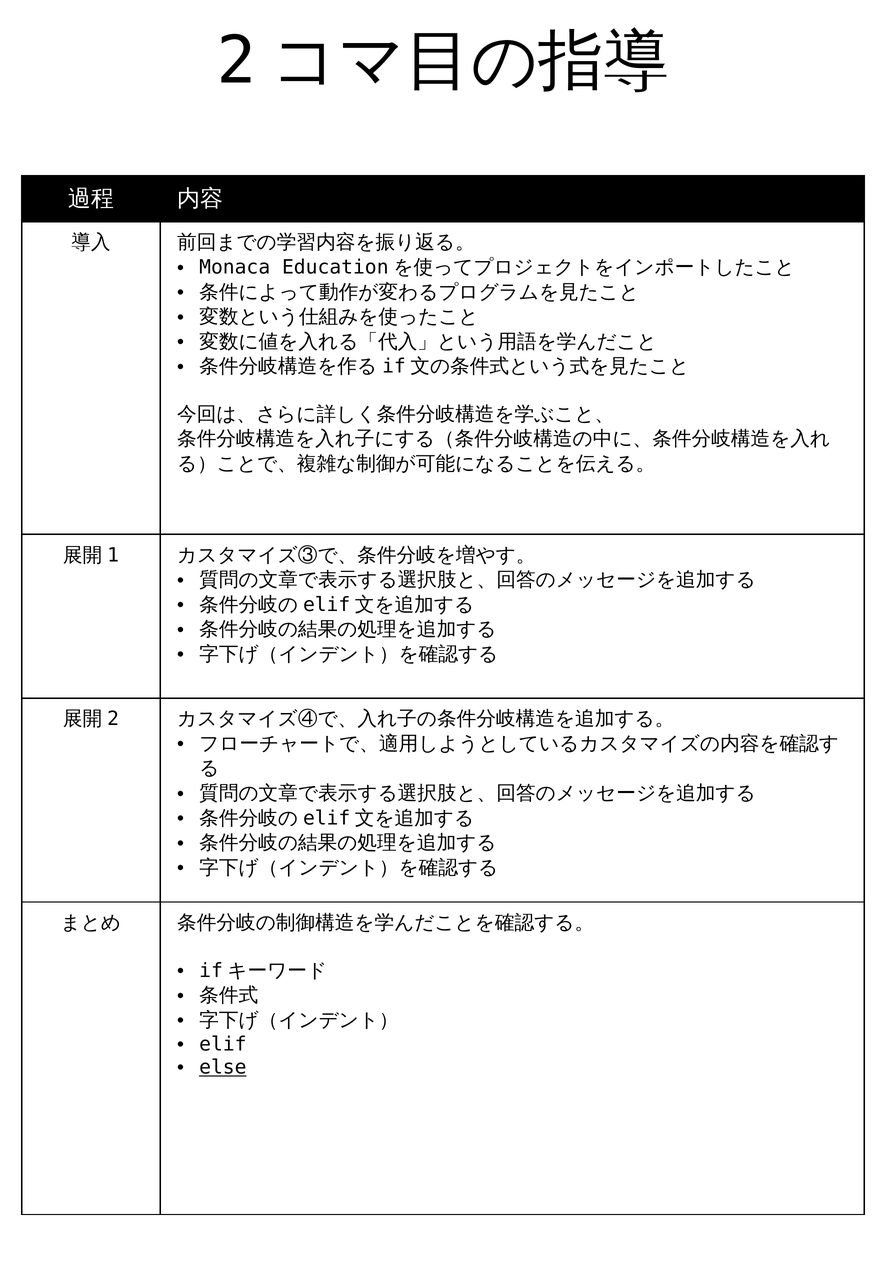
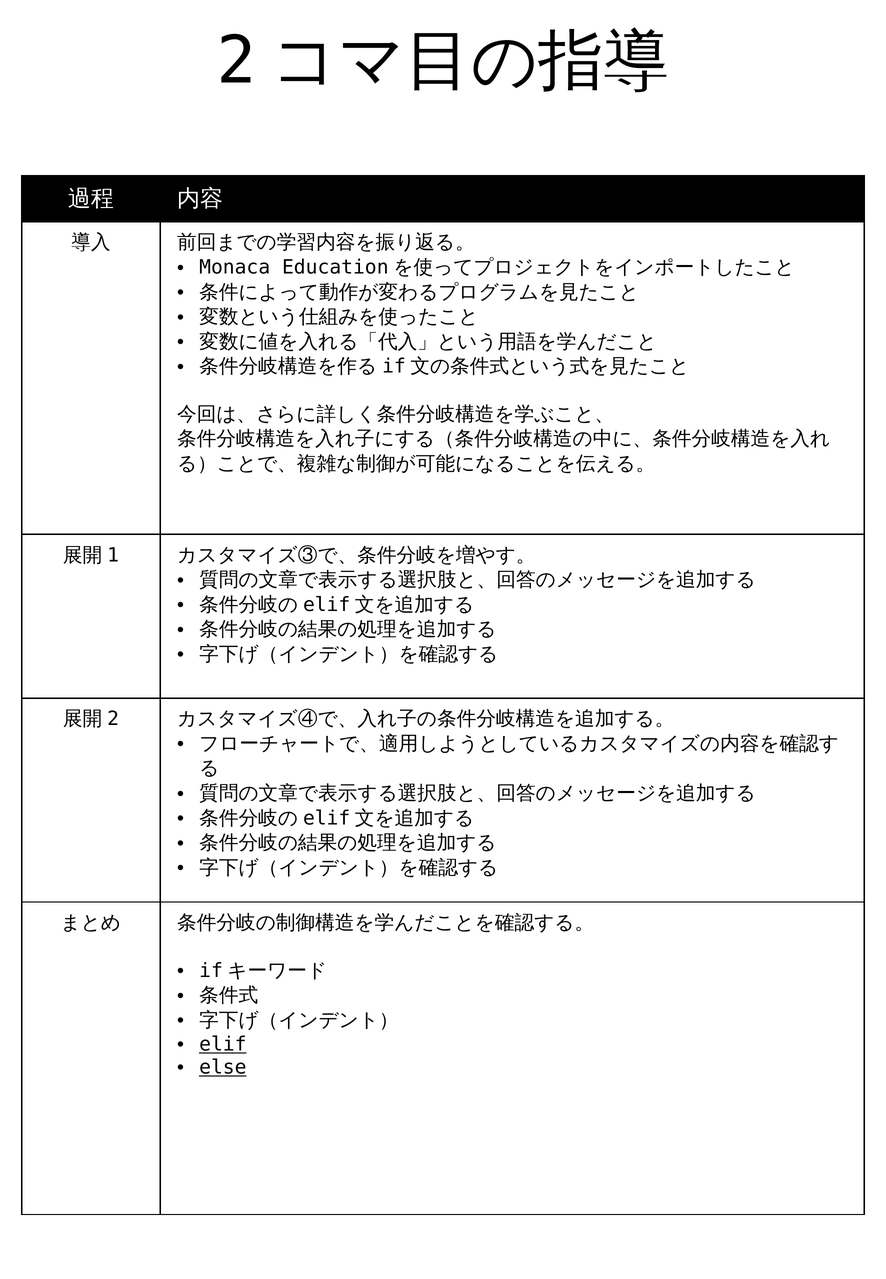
elif underline: none -> present (223, 1045)
